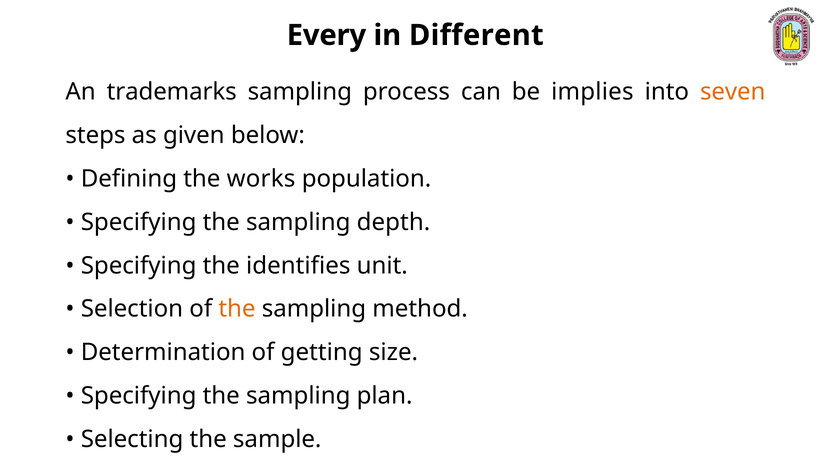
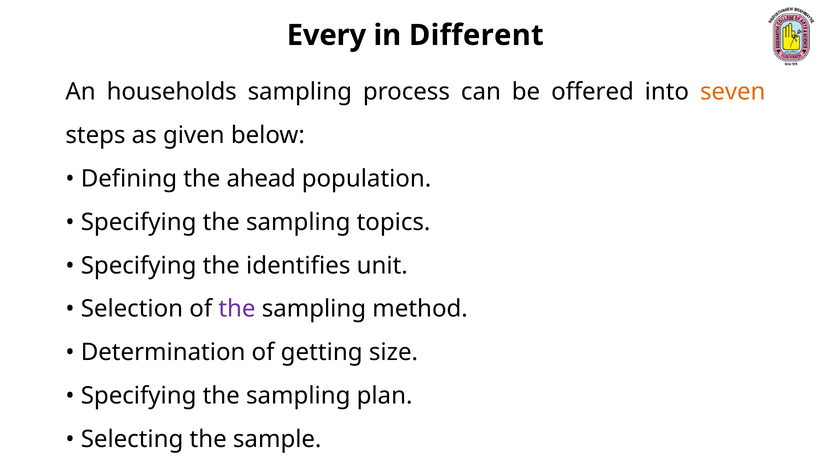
trademarks: trademarks -> households (172, 92)
implies: implies -> offered (592, 92)
works: works -> ahead (261, 179)
depth: depth -> topics (394, 222)
the colour: orange -> purple (237, 309)
